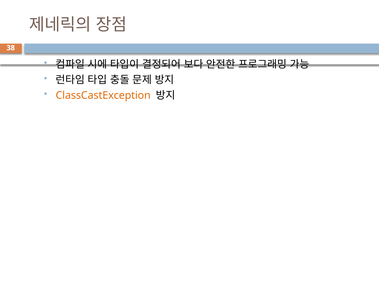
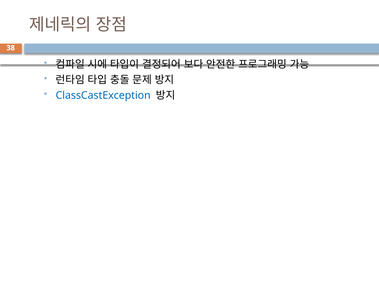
ClassCastException colour: orange -> blue (103, 96)
